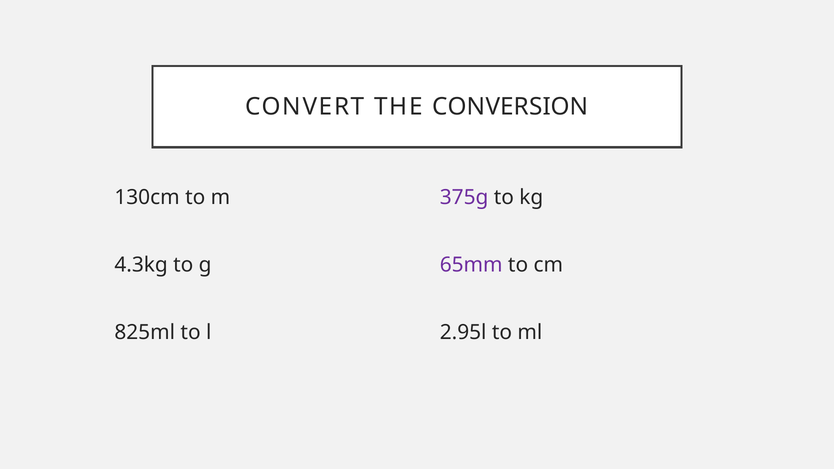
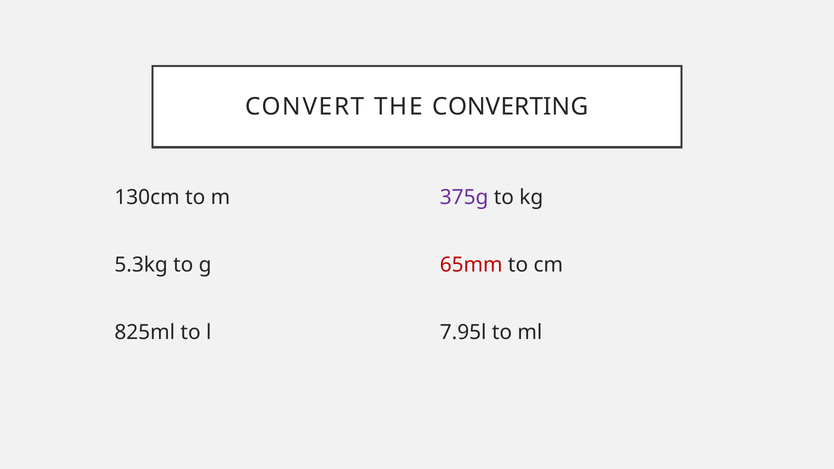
CONVERSION: CONVERSION -> CONVERTING (510, 107)
4.3kg: 4.3kg -> 5.3kg (141, 265)
65mm colour: purple -> red (471, 265)
2.95l: 2.95l -> 7.95l (463, 332)
